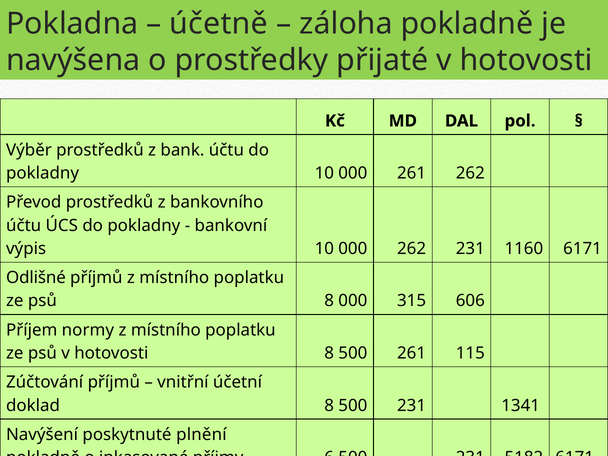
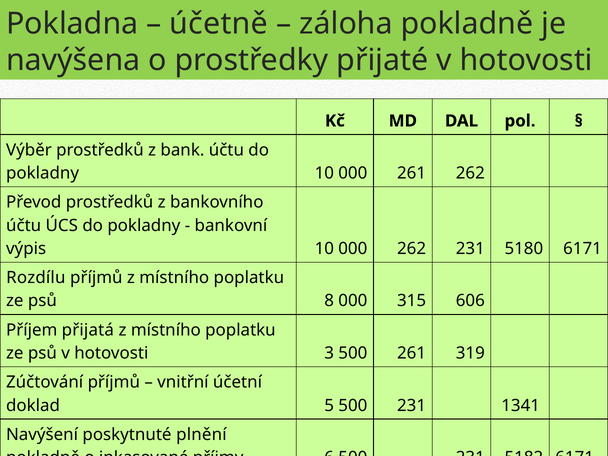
1160: 1160 -> 5180 (524, 249)
Odlišné: Odlišné -> Rozdílu (36, 278)
normy: normy -> přijatá (88, 330)
hotovosti 8: 8 -> 3 (329, 353)
115: 115 -> 319 (470, 353)
doklad 8: 8 -> 5 (329, 406)
